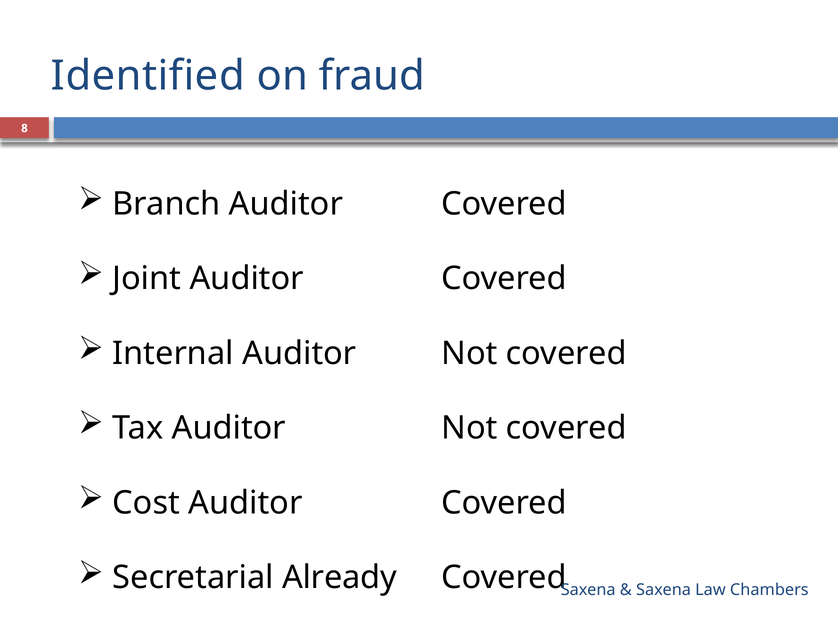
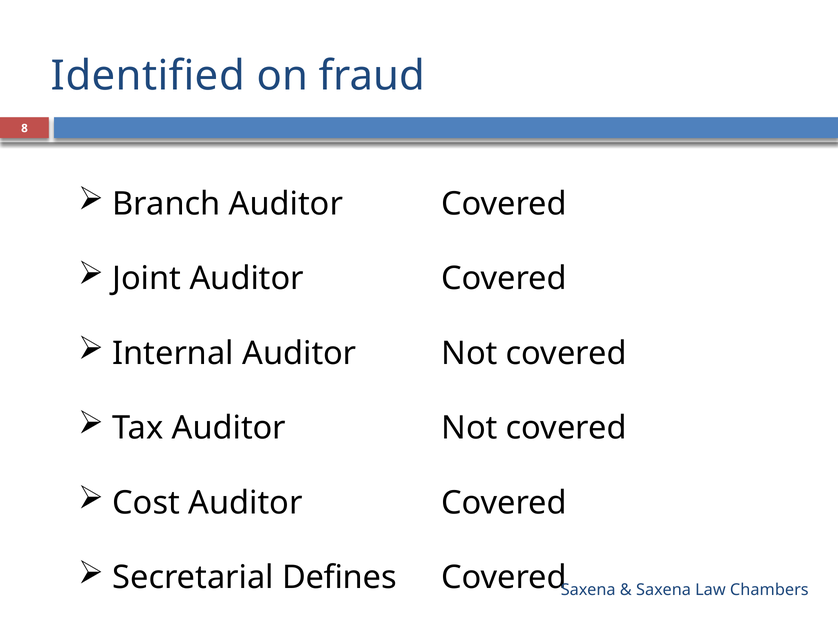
Already: Already -> Defines (339, 578)
